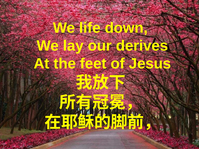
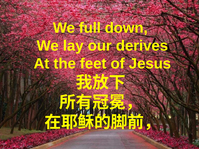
life: life -> full (90, 28)
